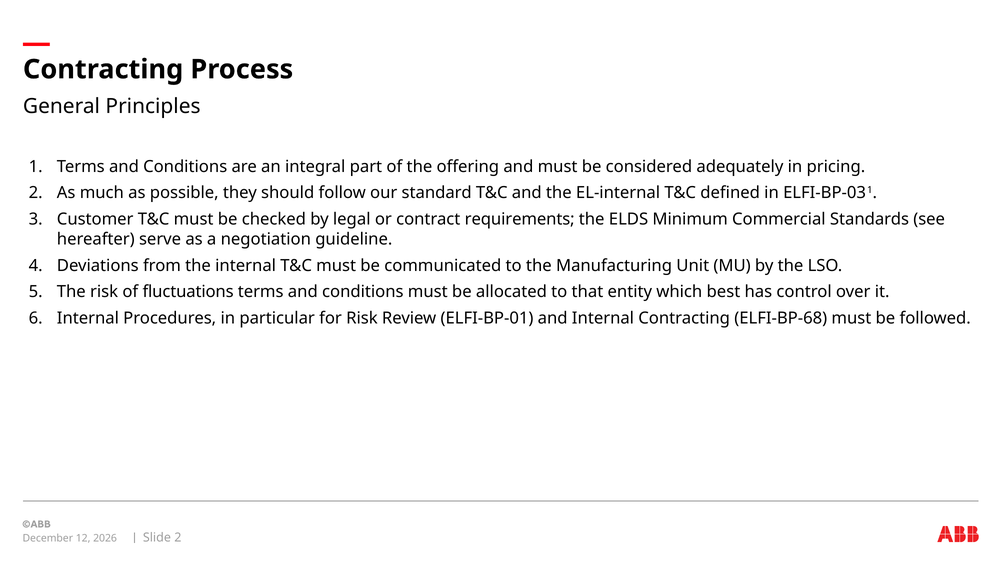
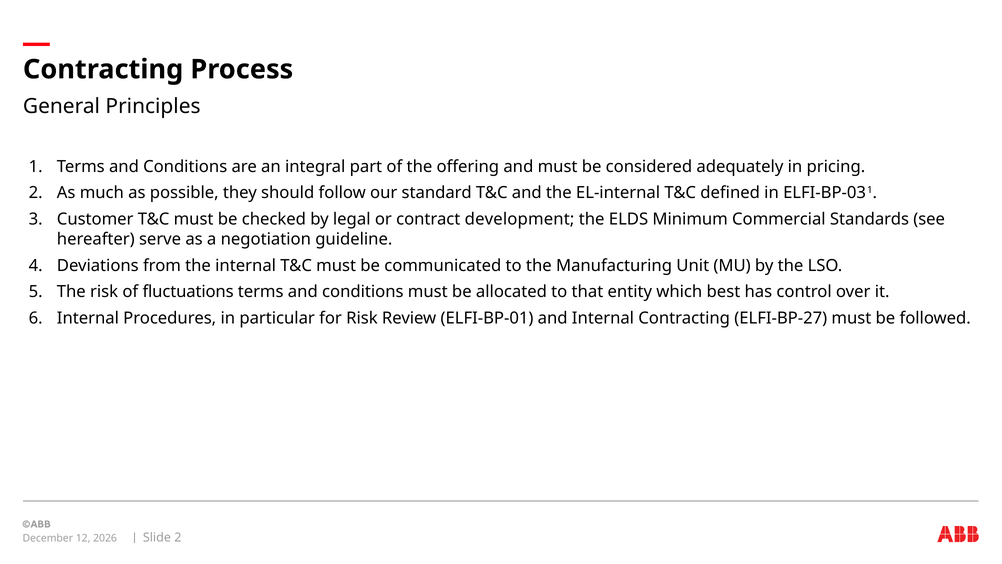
requirements: requirements -> development (520, 219)
ELFI-BP-68: ELFI-BP-68 -> ELFI-BP-27 (781, 318)
